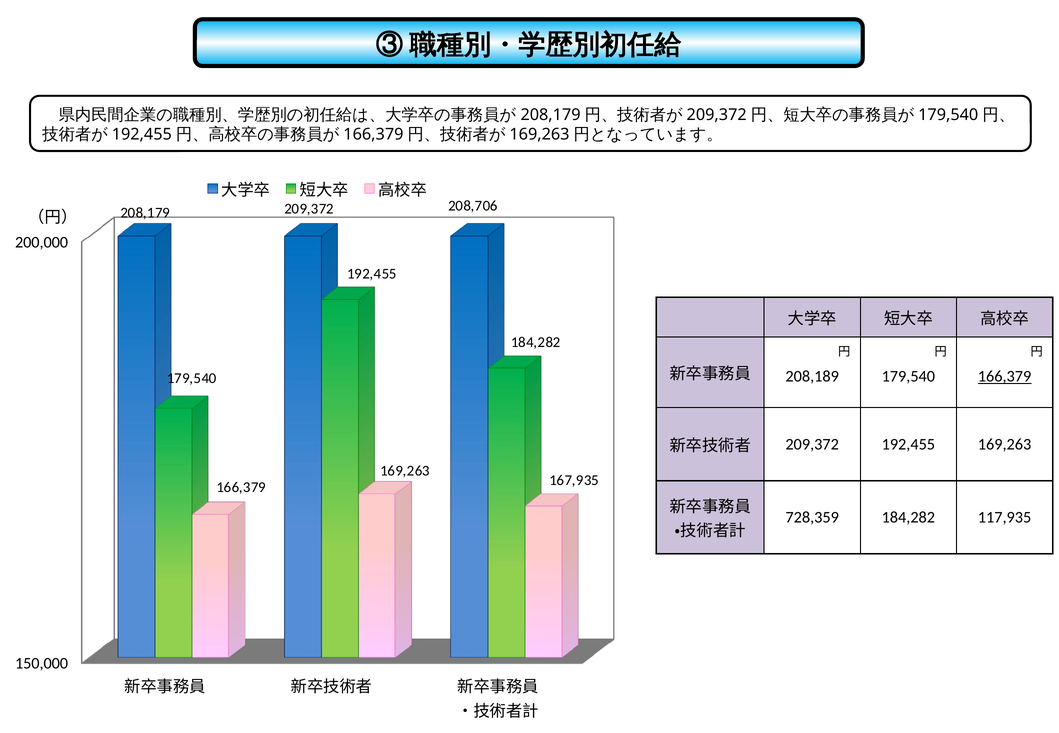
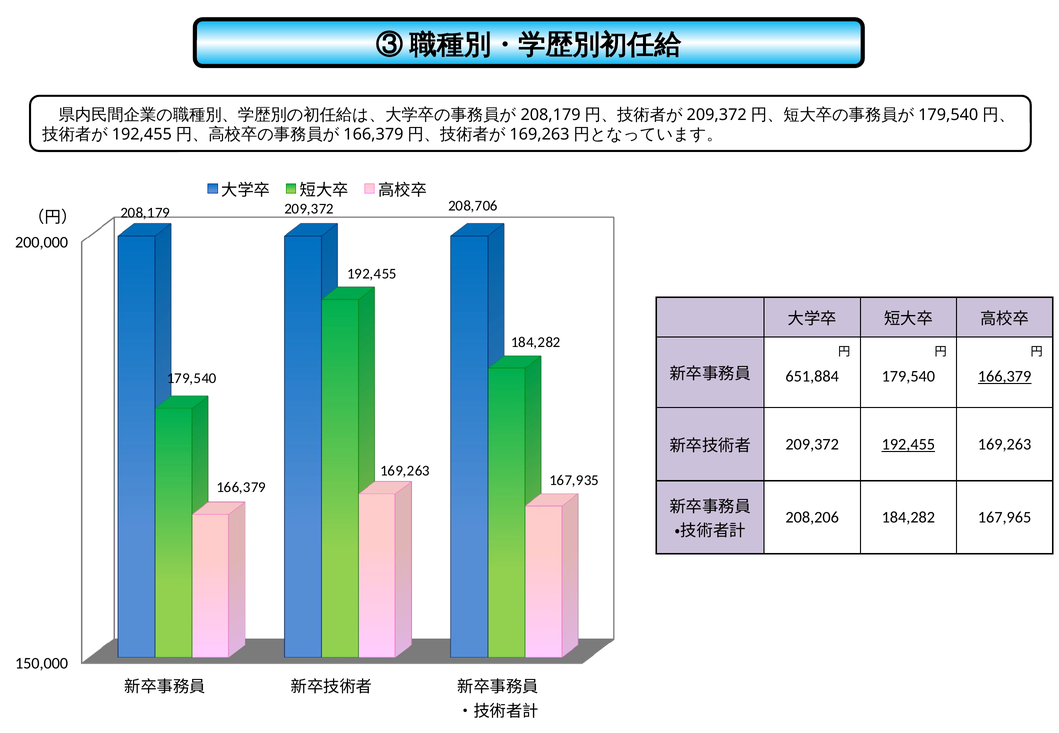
208,189: 208,189 -> 651,884 (812, 376)
192,455 underline: none -> present (908, 444)
728,359: 728,359 -> 208,206 (812, 517)
117,935: 117,935 -> 167,965 (1005, 517)
